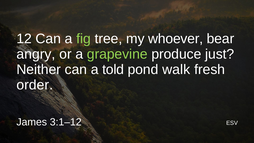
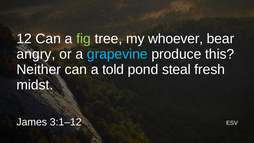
grapevine colour: light green -> light blue (117, 54)
just: just -> this (220, 54)
walk: walk -> steal (176, 69)
order: order -> midst (35, 85)
